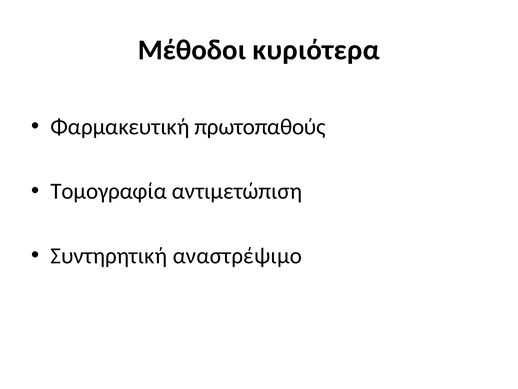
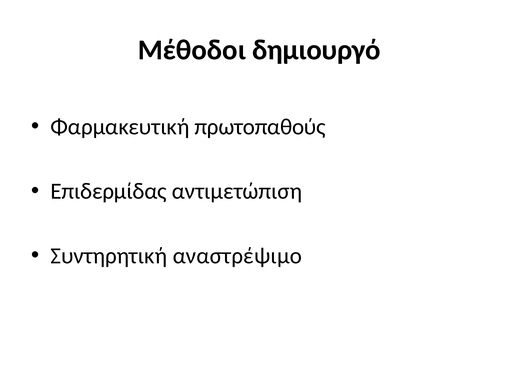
κυριότερα: κυριότερα -> δημιουργό (316, 50)
Τομογραφία: Τομογραφία -> Επιδερμίδας (109, 191)
